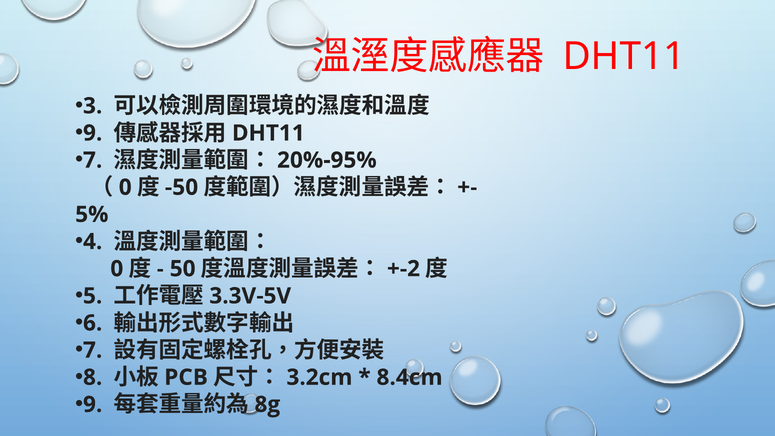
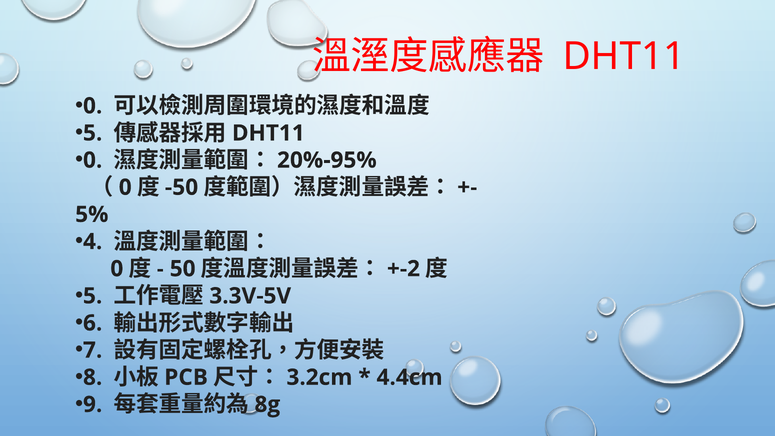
3: 3 -> 0 (93, 106)
9: 9 -> 5 (93, 133)
7: 7 -> 0 (93, 160)
8.4cm: 8.4cm -> 4.4cm (410, 377)
